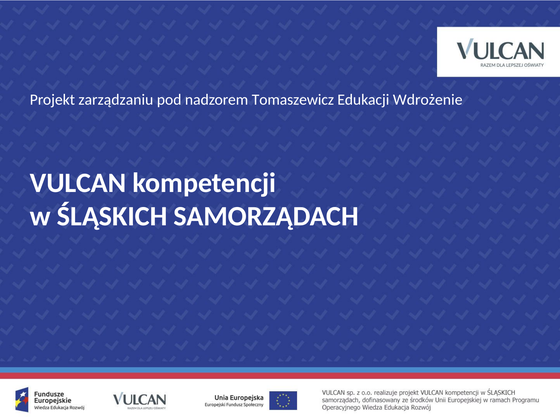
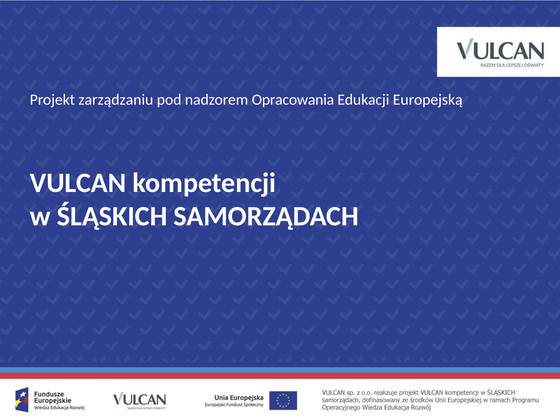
Tomaszewicz: Tomaszewicz -> Opracowania (293, 100)
Wdrożenie: Wdrożenie -> Europejską (428, 100)
